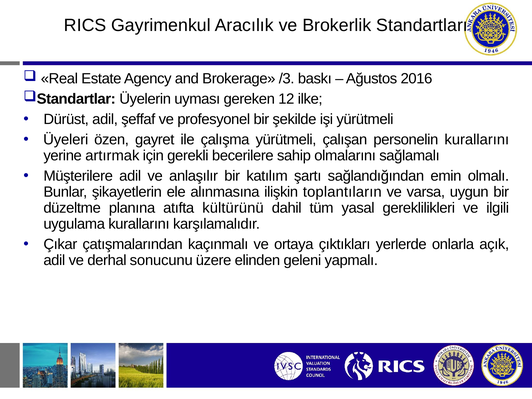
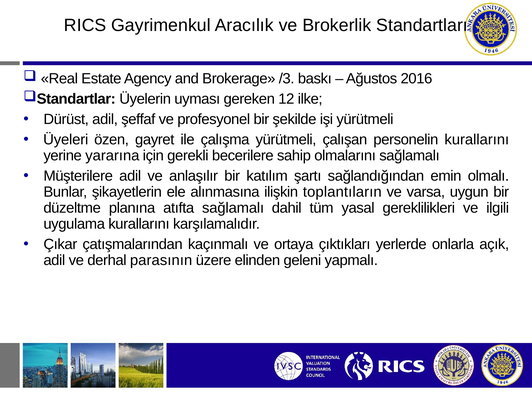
artırmak: artırmak -> yararına (112, 156)
atıfta kültürünü: kültürünü -> sağlamalı (233, 208)
sonucunu: sonucunu -> parasının (161, 260)
